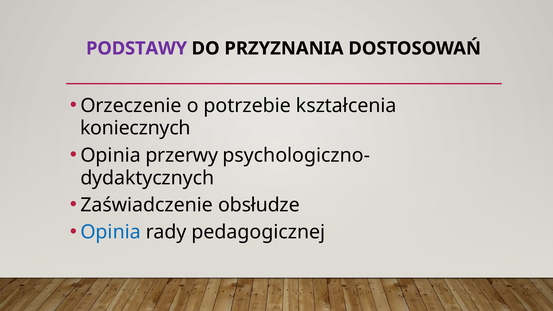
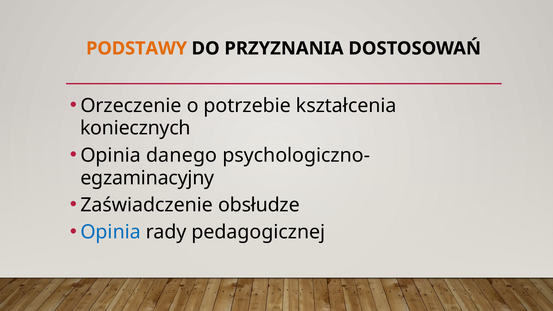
PODSTAWY colour: purple -> orange (137, 48)
przerwy: przerwy -> danego (182, 155)
dydaktycznych: dydaktycznych -> egzaminacyjny (147, 178)
